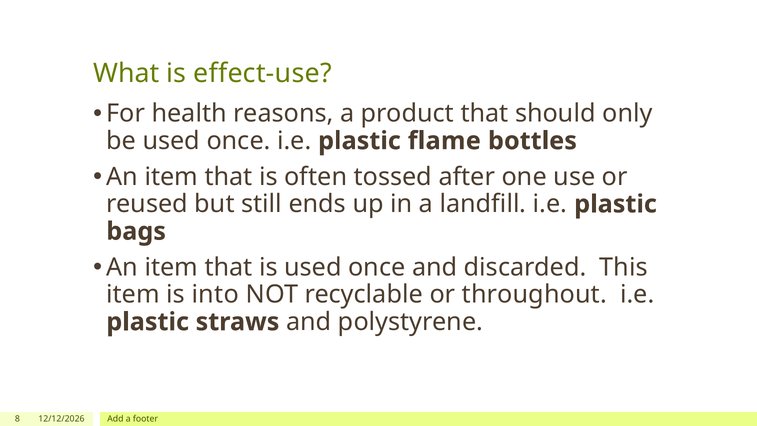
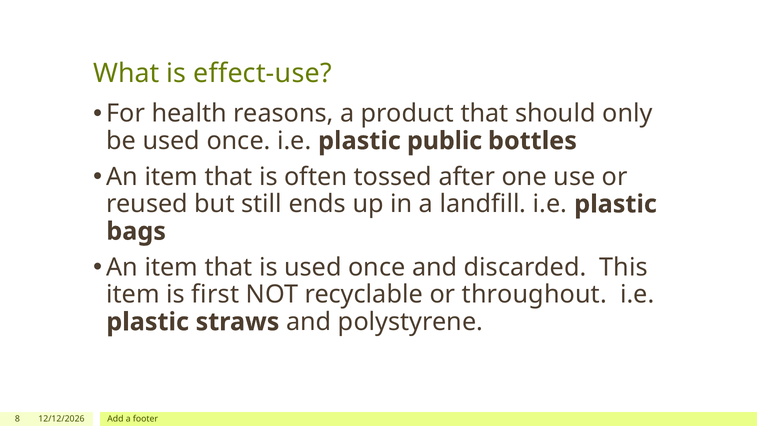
flame: flame -> public (445, 141)
into: into -> first (215, 295)
